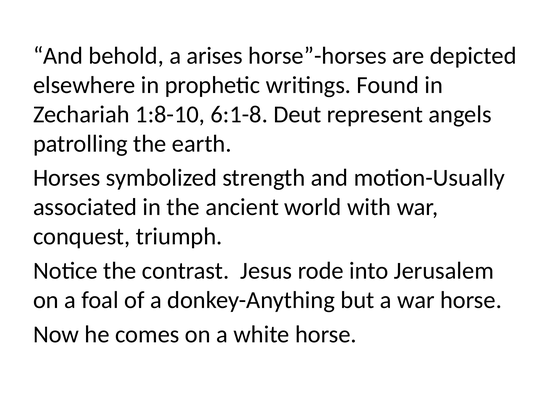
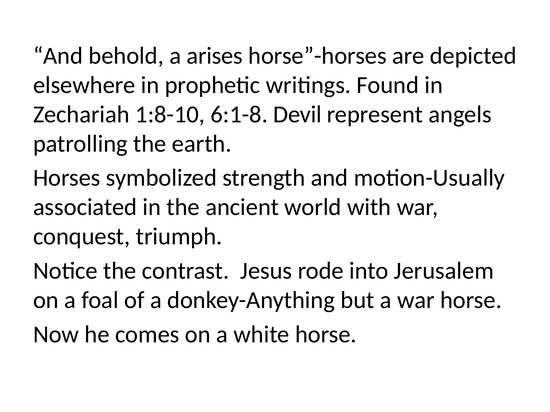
Deut: Deut -> Devil (297, 115)
